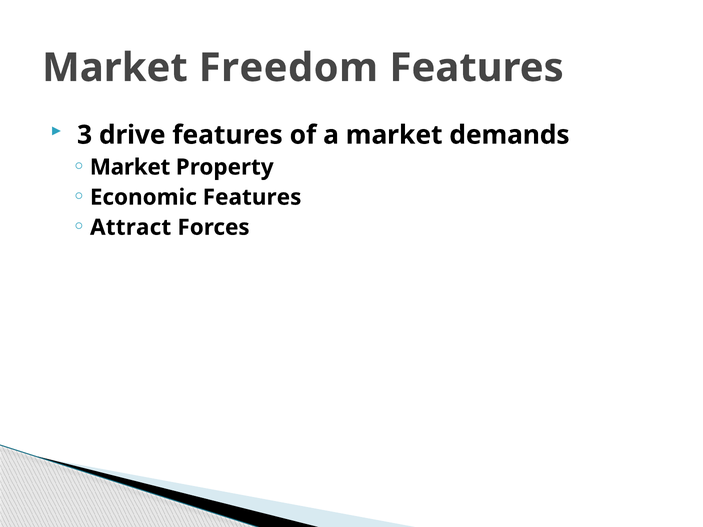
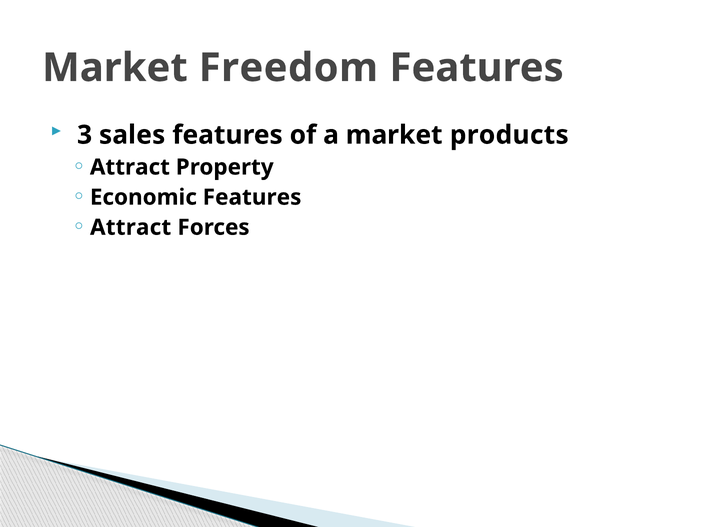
drive: drive -> sales (132, 135)
demands: demands -> products (509, 135)
Market: Market -> Attract (130, 167)
